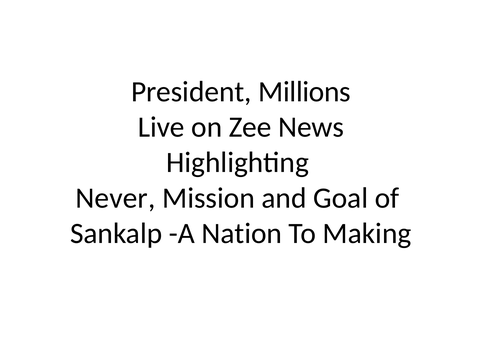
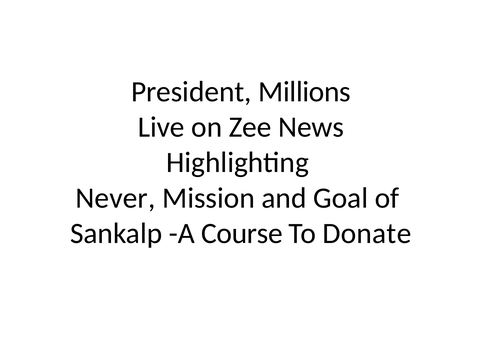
Nation: Nation -> Course (242, 233)
Making: Making -> Donate (367, 233)
